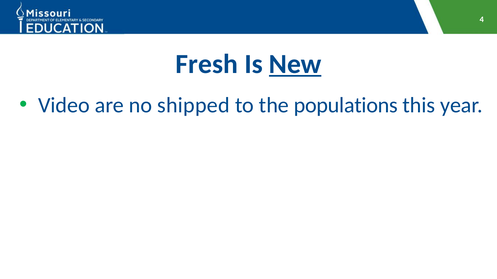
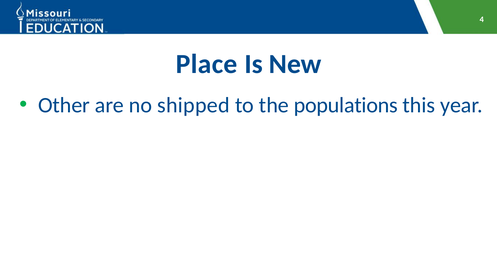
Fresh: Fresh -> Place (207, 64)
New underline: present -> none (295, 64)
Video: Video -> Other (64, 105)
